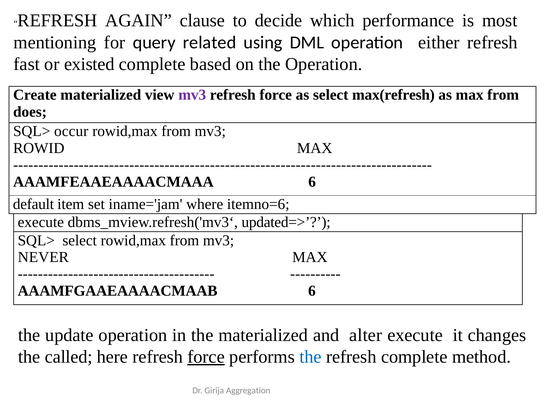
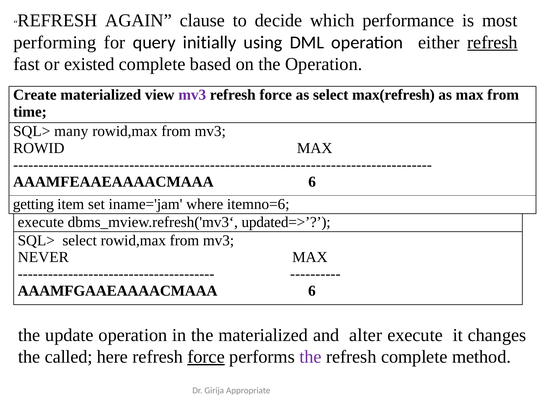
mentioning: mentioning -> performing (55, 42)
related: related -> initially (210, 42)
refresh underline: none -> present (492, 42)
does: does -> time (30, 112)
occur: occur -> many (71, 131)
default: default -> getting (33, 204)
AAAMFGAAEAAAACMAAB: AAAMFGAAEAAAACMAAB -> AAAMFGAAEAAAACMAAA (118, 291)
the colour: blue -> purple (310, 357)
Aggregation: Aggregation -> Appropriate (248, 390)
